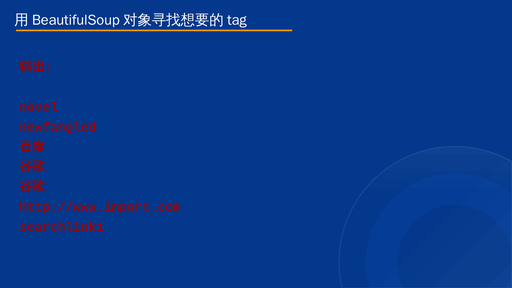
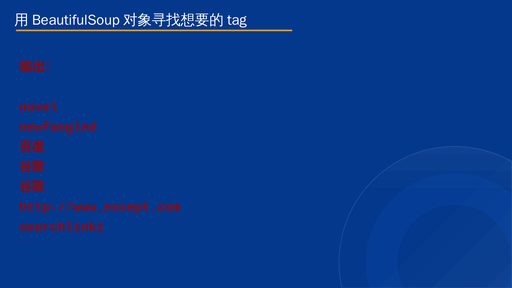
http://www.import.com: http://www.import.com -> http://www.except.com (100, 207)
